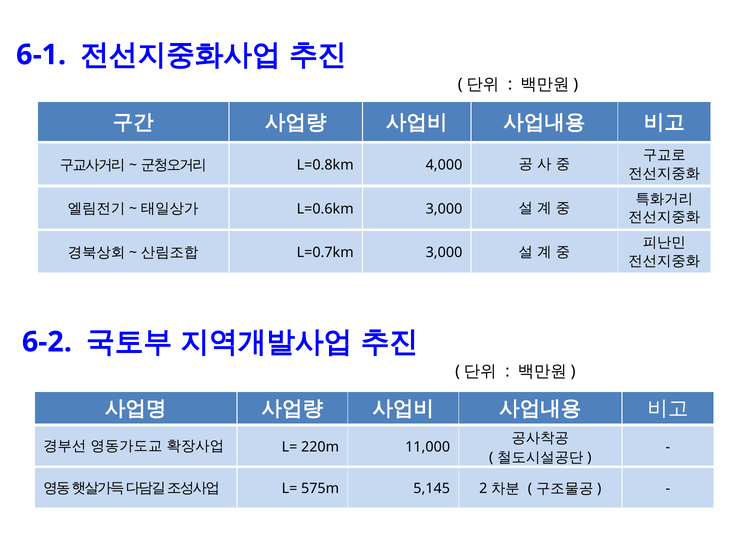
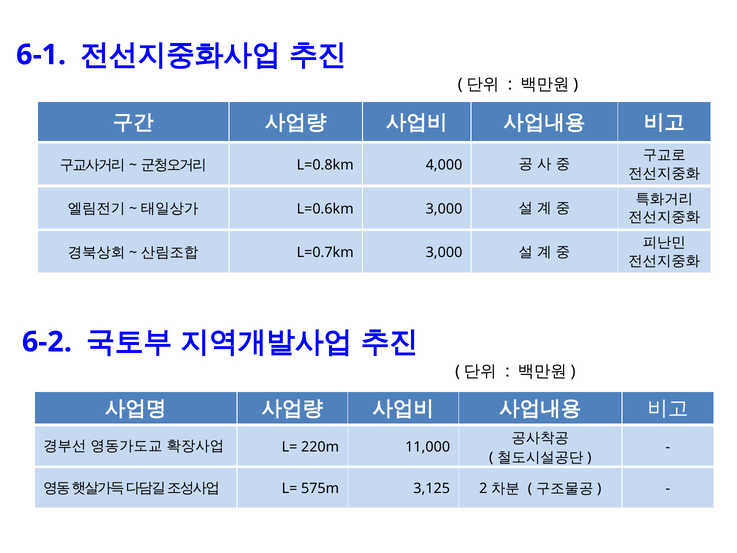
5,145: 5,145 -> 3,125 (432, 488)
